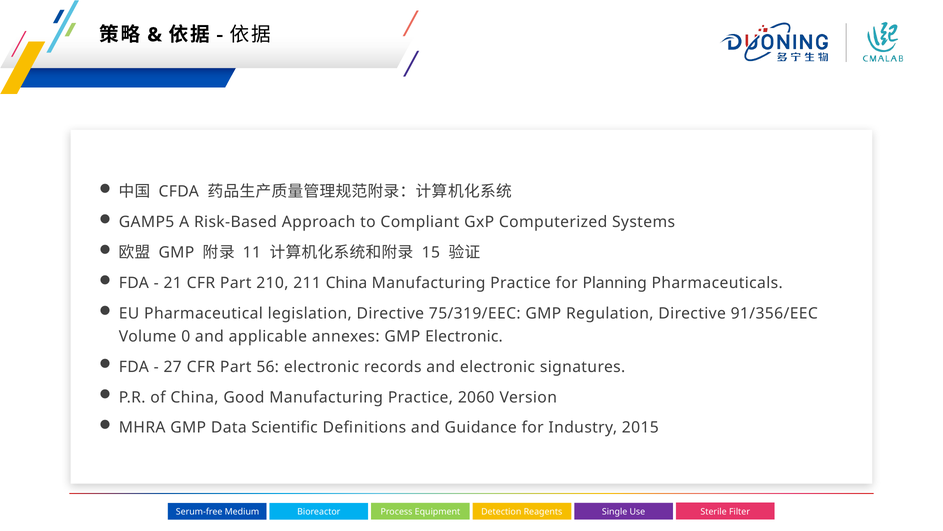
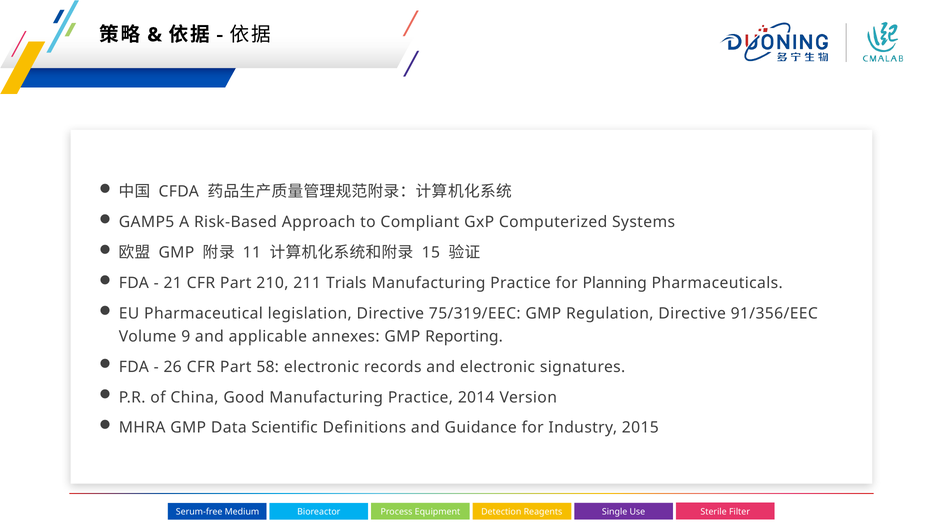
211 China: China -> Trials (346, 283)
0: 0 -> 9 (186, 336)
GMP Electronic: Electronic -> Reporting (464, 336)
27: 27 -> 26 (173, 366)
56: 56 -> 58 (268, 366)
2060: 2060 -> 2014 (476, 397)
